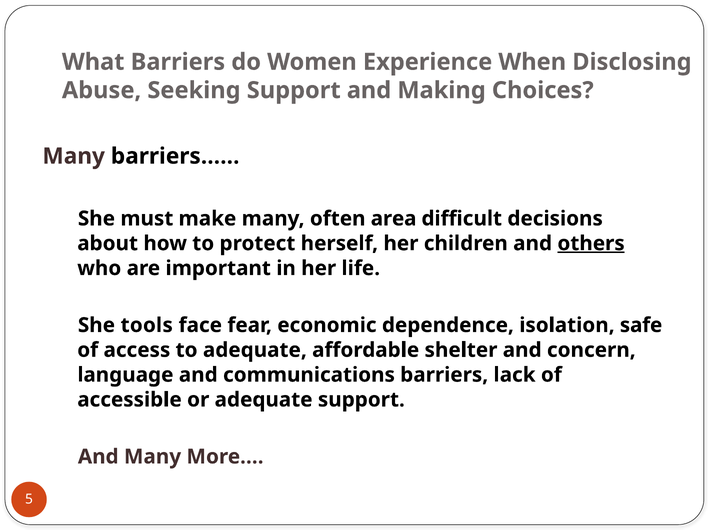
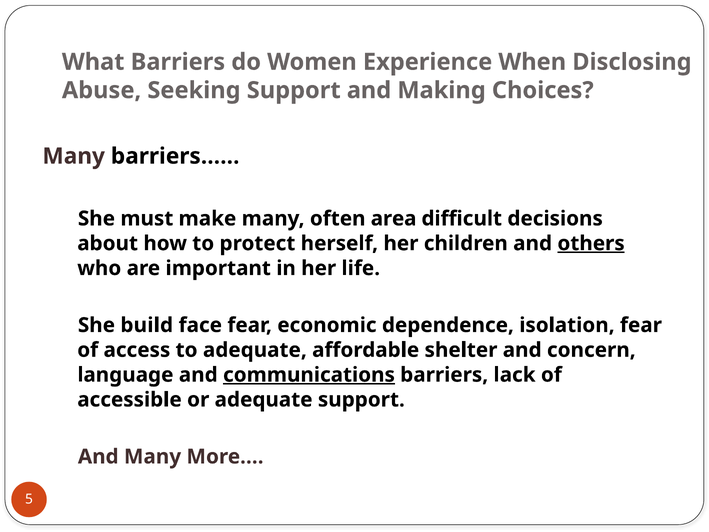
tools: tools -> build (147, 325)
isolation safe: safe -> fear (641, 325)
communications underline: none -> present (309, 375)
